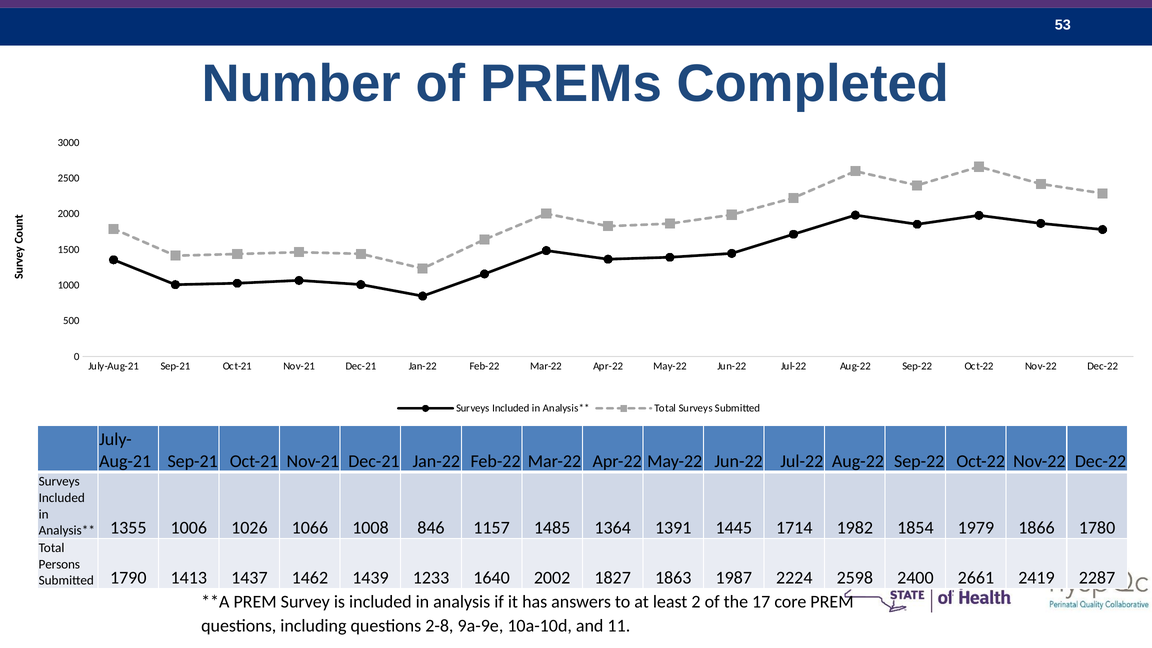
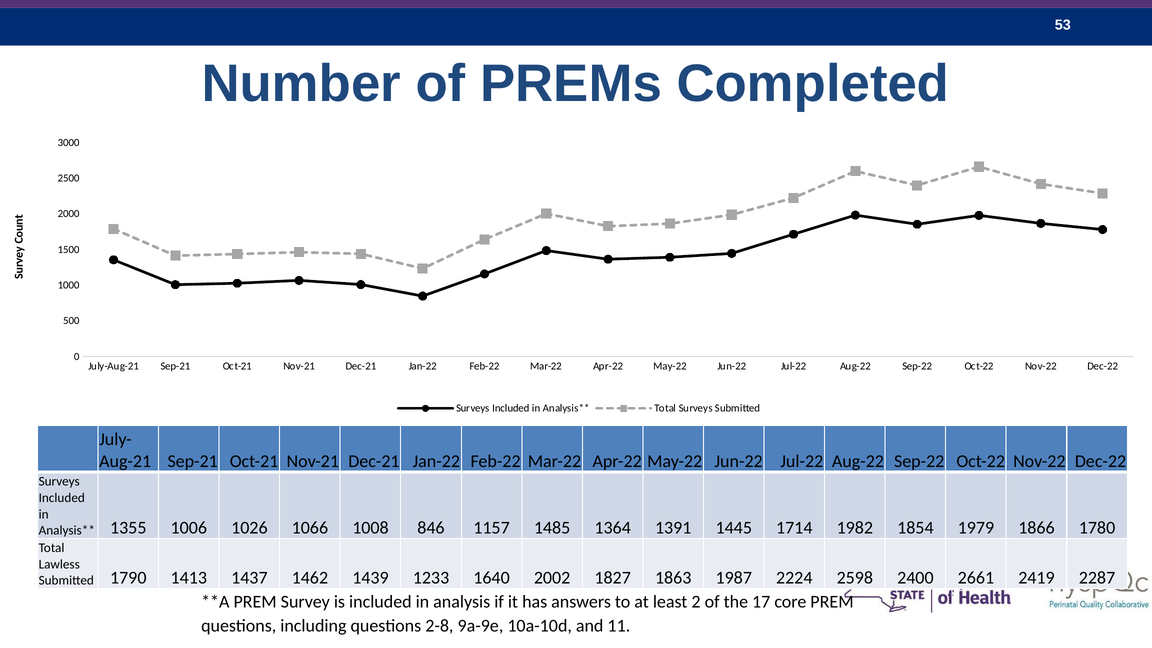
Persons: Persons -> Lawless (59, 564)
